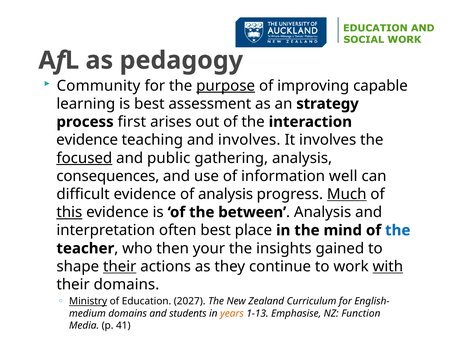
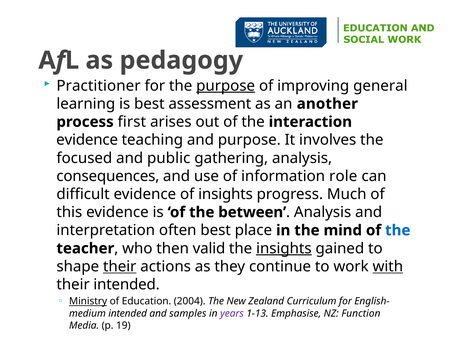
Community: Community -> Practitioner (99, 86)
capable: capable -> general (380, 86)
strategy: strategy -> another (327, 104)
and involves: involves -> purpose (249, 140)
focused underline: present -> none (84, 158)
well: well -> role (343, 176)
of analysis: analysis -> insights (226, 194)
Much underline: present -> none (347, 194)
this underline: present -> none (69, 212)
your: your -> valid (209, 248)
insights underline: none -> present (284, 248)
their domains: domains -> intended (127, 285)
2027: 2027 -> 2004 (190, 301)
domains: domains -> intended (128, 313)
students: students -> samples (188, 313)
years colour: orange -> purple (232, 313)
41: 41 -> 19 (123, 325)
